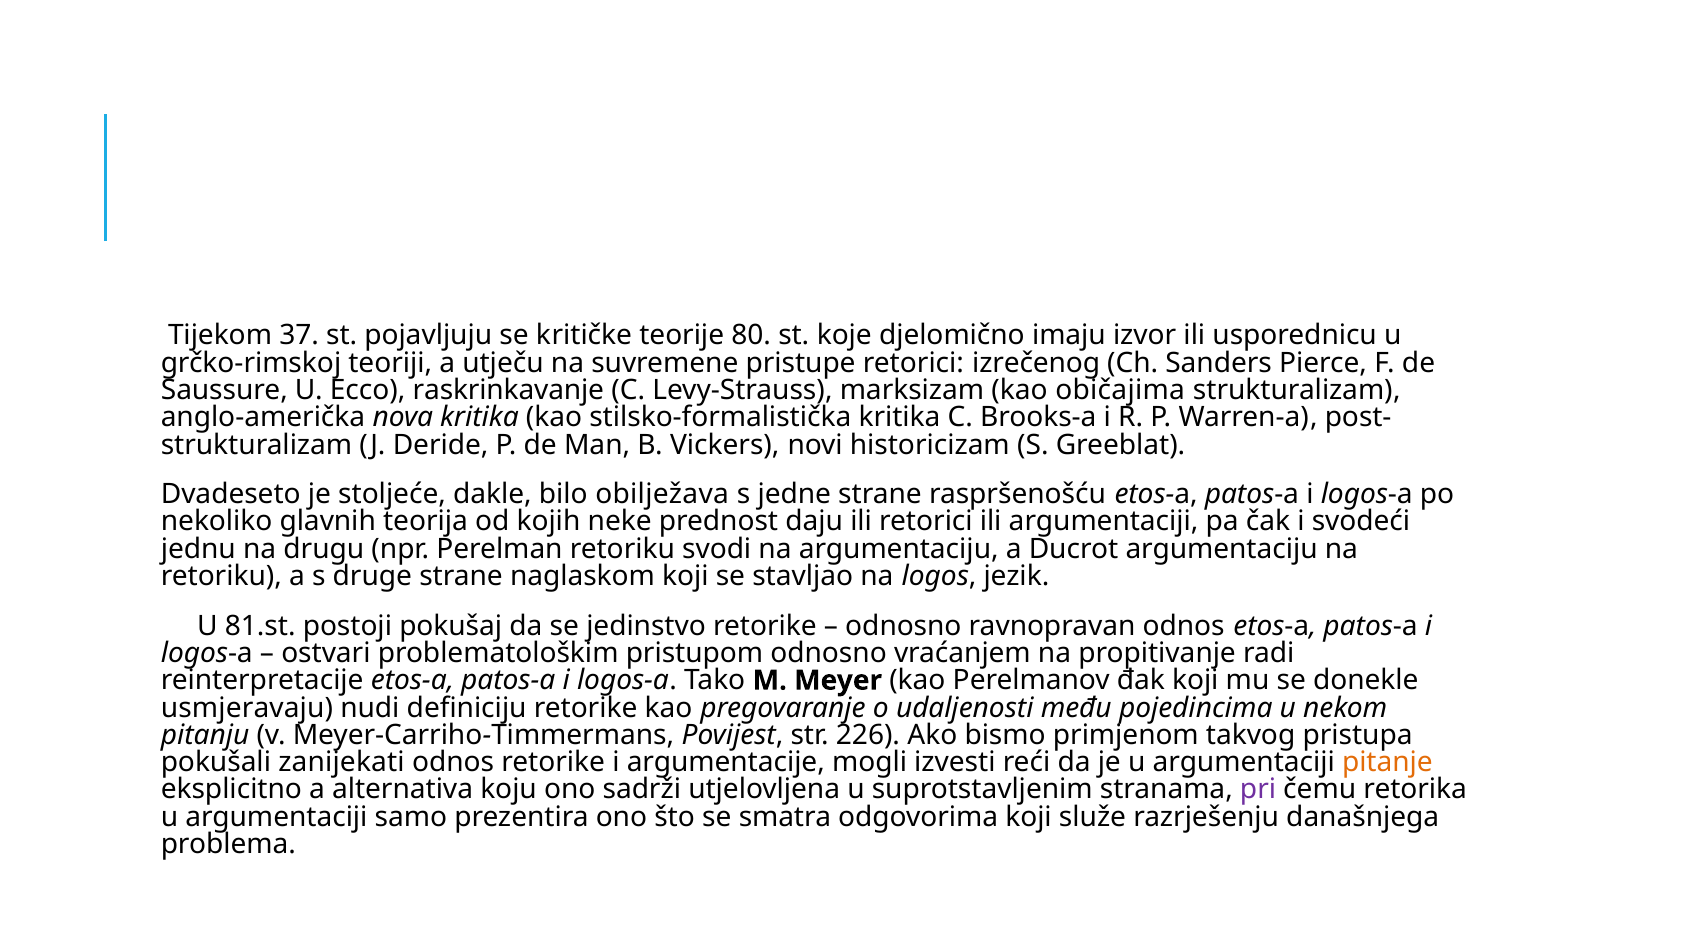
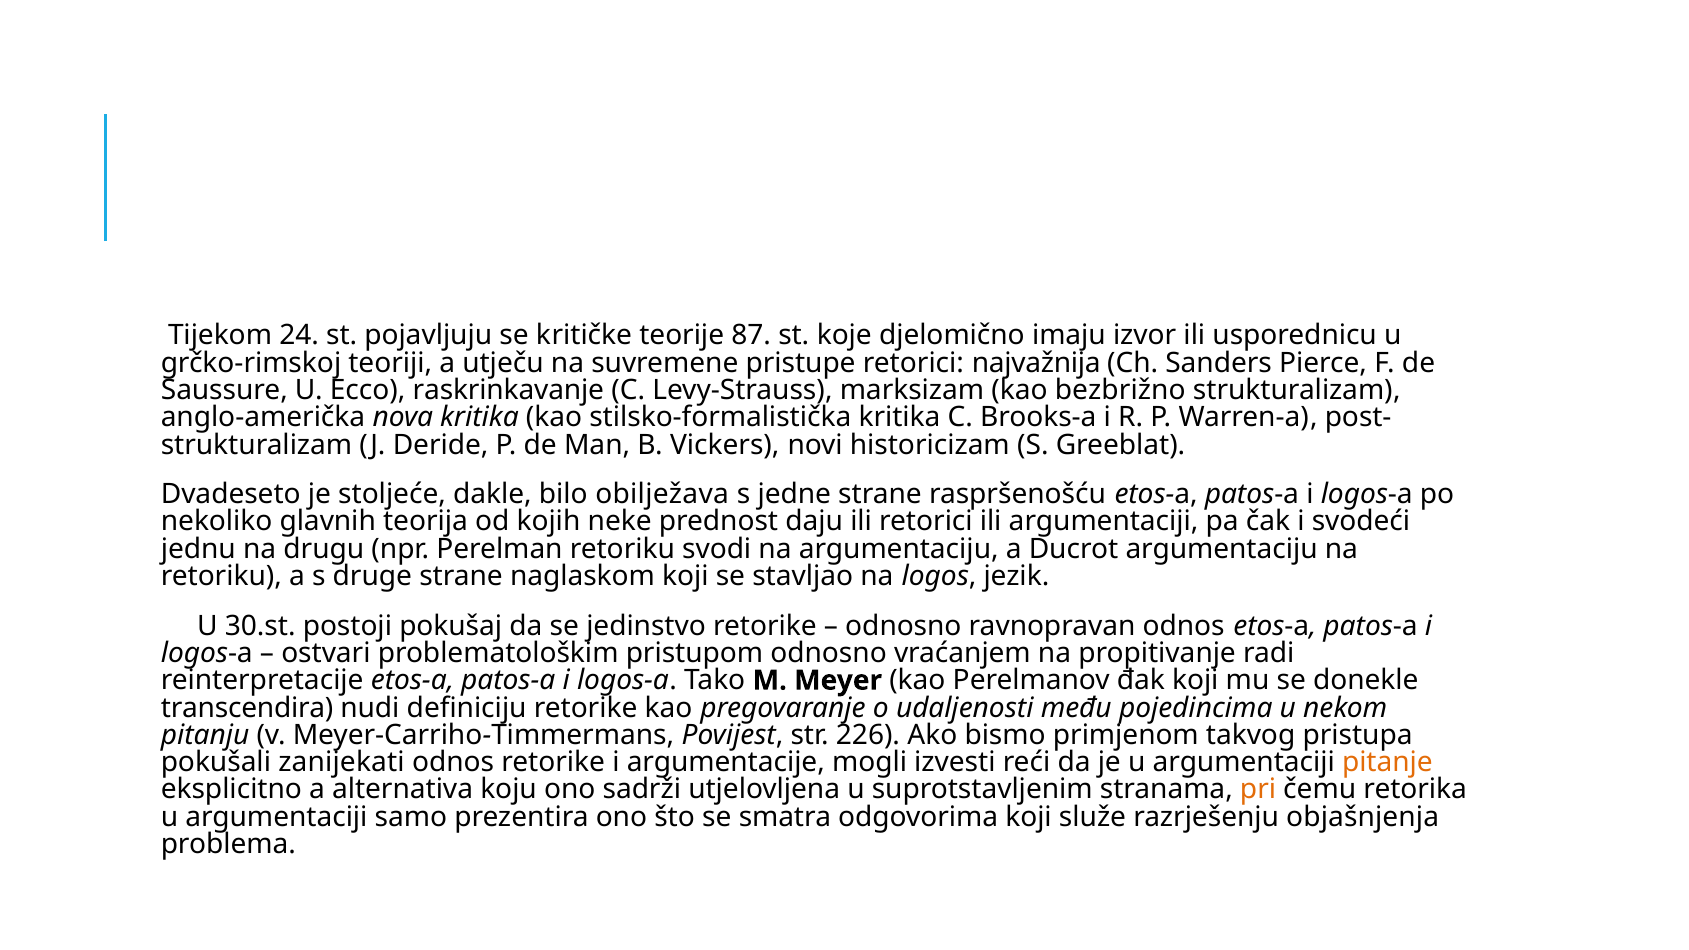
37: 37 -> 24 (299, 336)
80: 80 -> 87 (751, 336)
izrečenog: izrečenog -> najvažnija (1036, 363)
običajima: običajima -> bezbrižno (1120, 390)
81.st: 81.st -> 30.st (260, 626)
usmjeravaju: usmjeravaju -> transcendira (247, 708)
pri colour: purple -> orange (1258, 790)
današnjega: današnjega -> objašnjenja (1363, 817)
